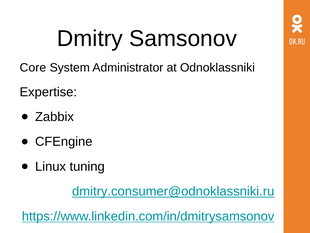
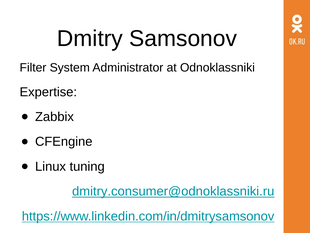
Core: Core -> Filter (33, 67)
